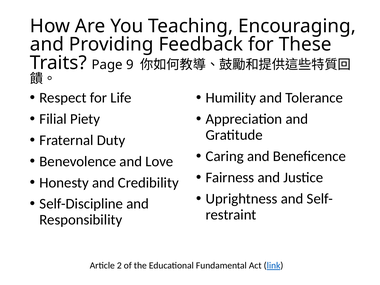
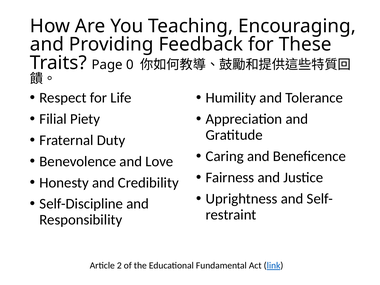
9: 9 -> 0 (130, 65)
